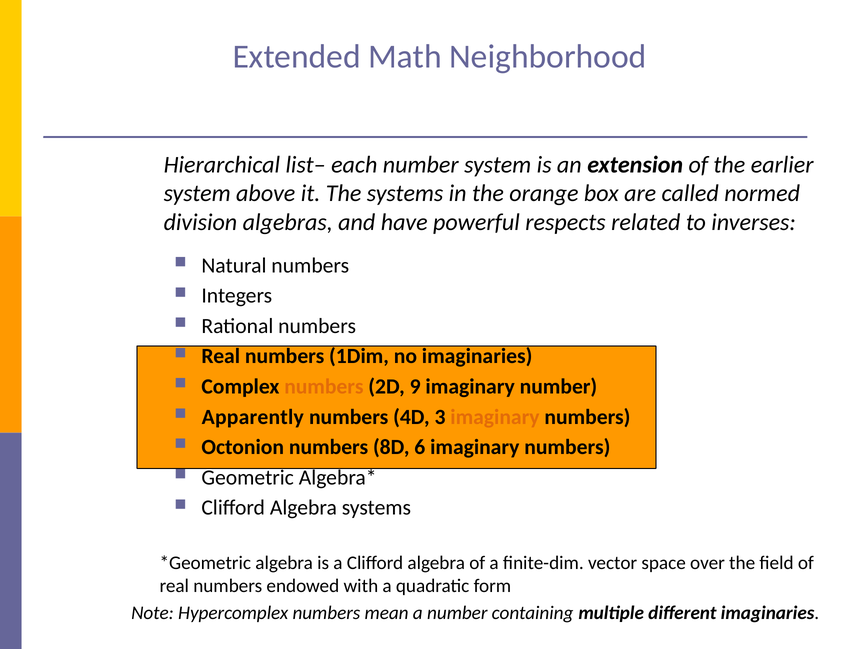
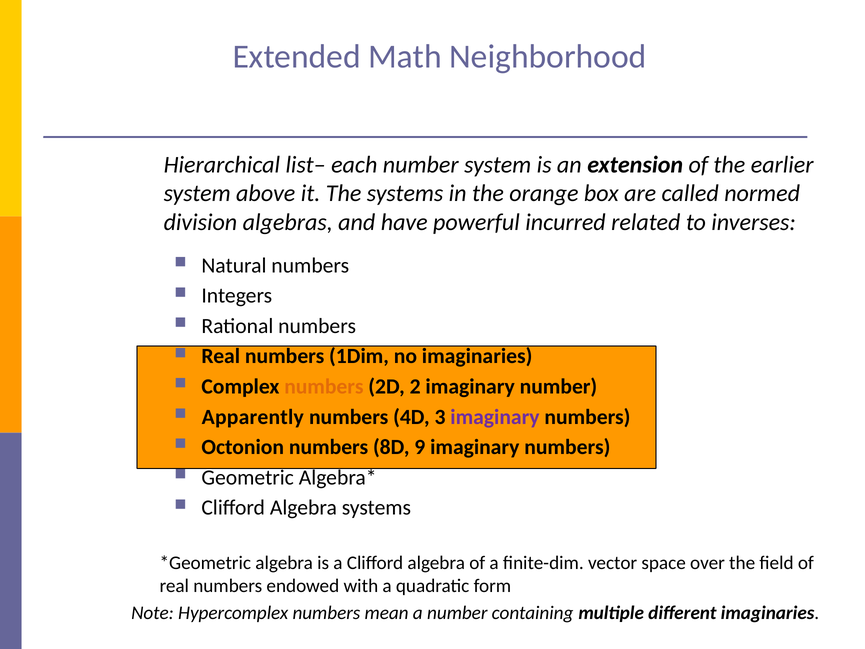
respects: respects -> incurred (566, 222)
9: 9 -> 2 (415, 386)
imaginary colour: orange -> purple (495, 417)
6: 6 -> 9 (420, 447)
